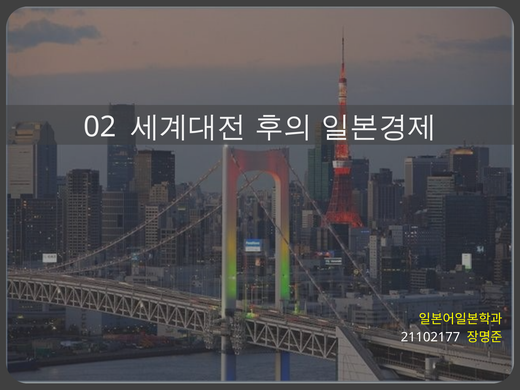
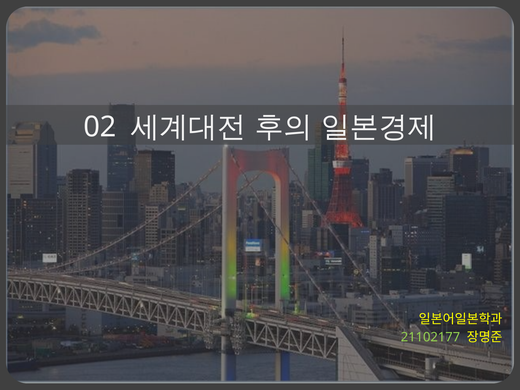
21102177 colour: white -> light green (430, 337)
